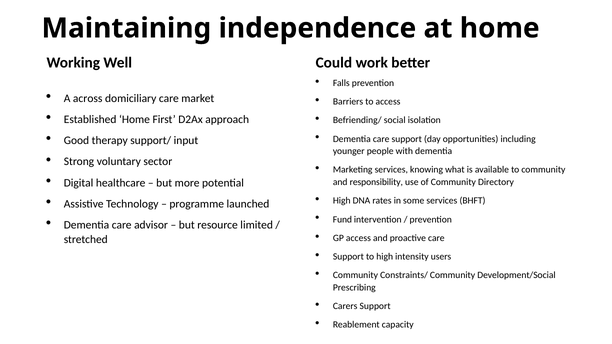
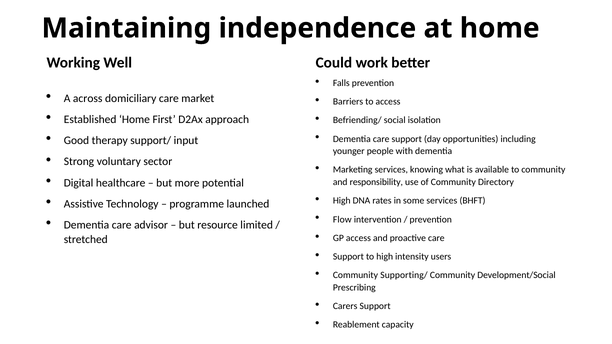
Fund: Fund -> Flow (342, 220)
Constraints/: Constraints/ -> Supporting/ (404, 275)
